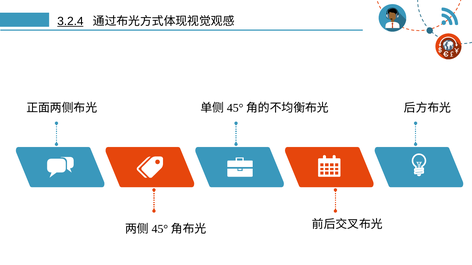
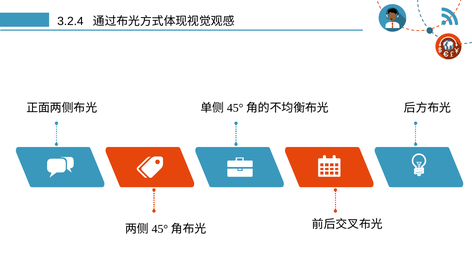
3.2.4 underline: present -> none (70, 21)
